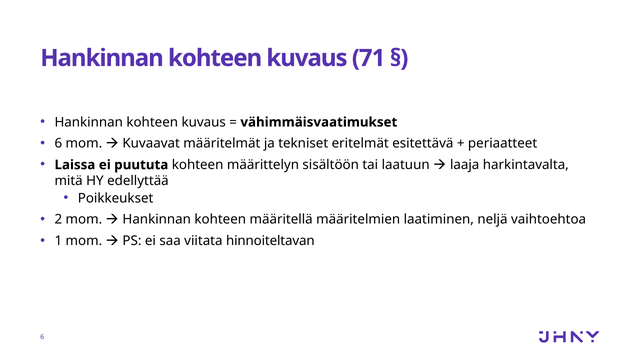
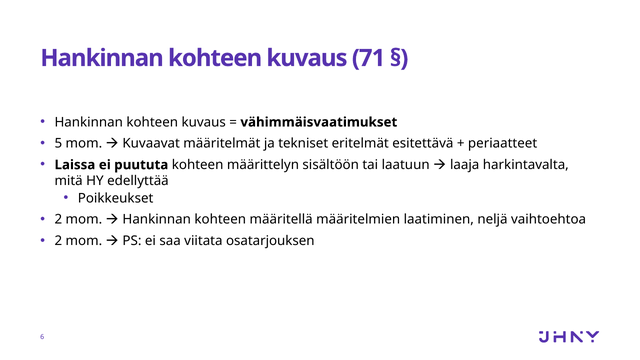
6: 6 -> 5 (58, 144)
1: 1 -> 2 (58, 241)
hinnoiteltavan: hinnoiteltavan -> osatarjouksen (270, 241)
